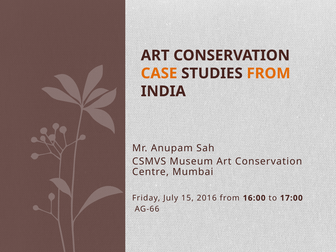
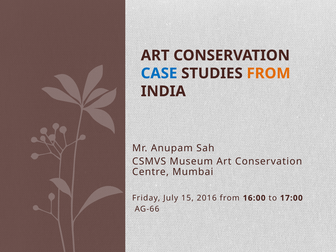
CASE colour: orange -> blue (159, 73)
